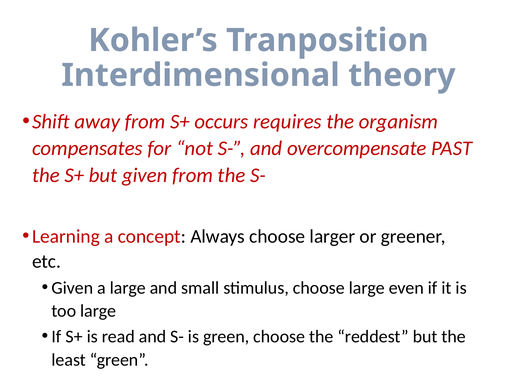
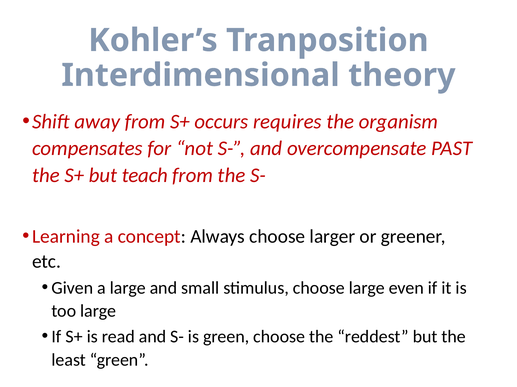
but given: given -> teach (145, 176)
